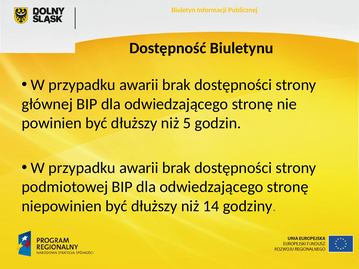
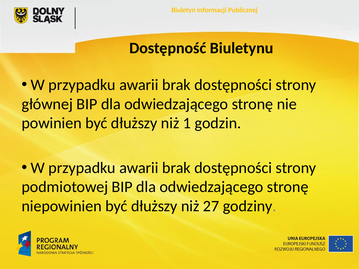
5: 5 -> 1 (187, 123)
14: 14 -> 27 (211, 206)
